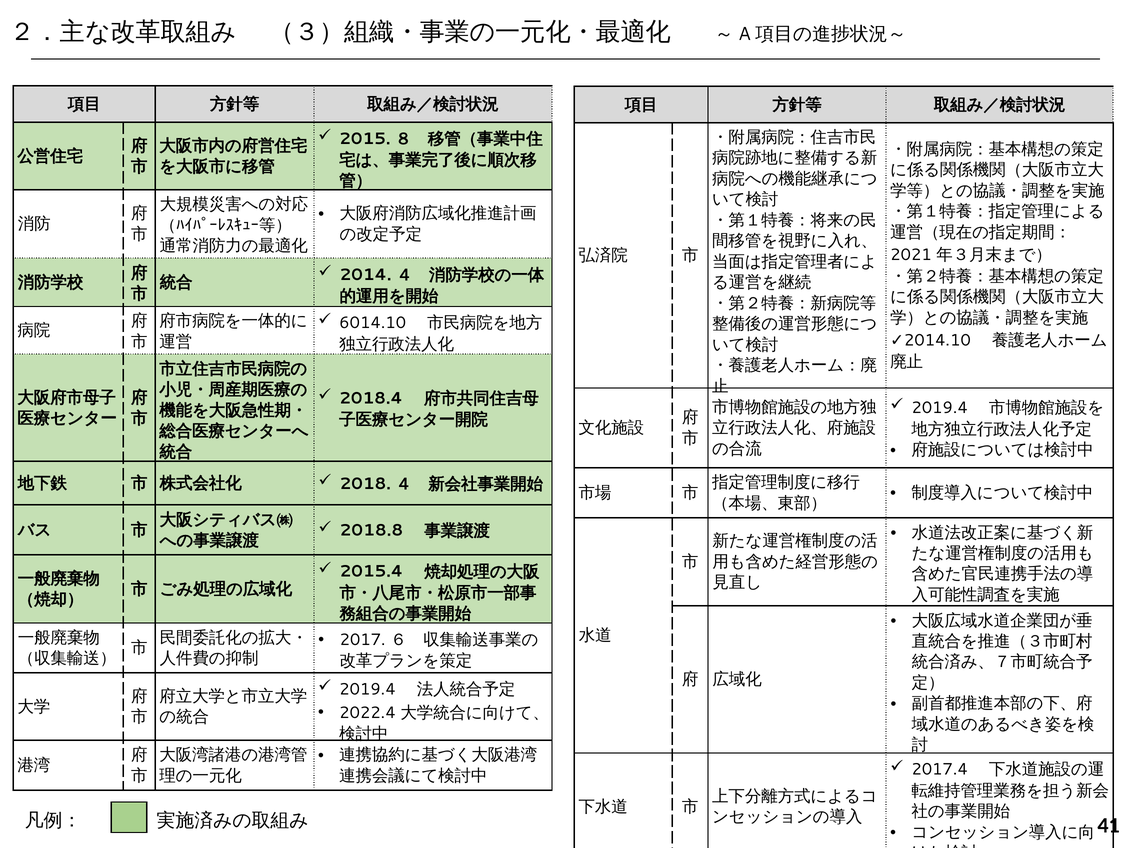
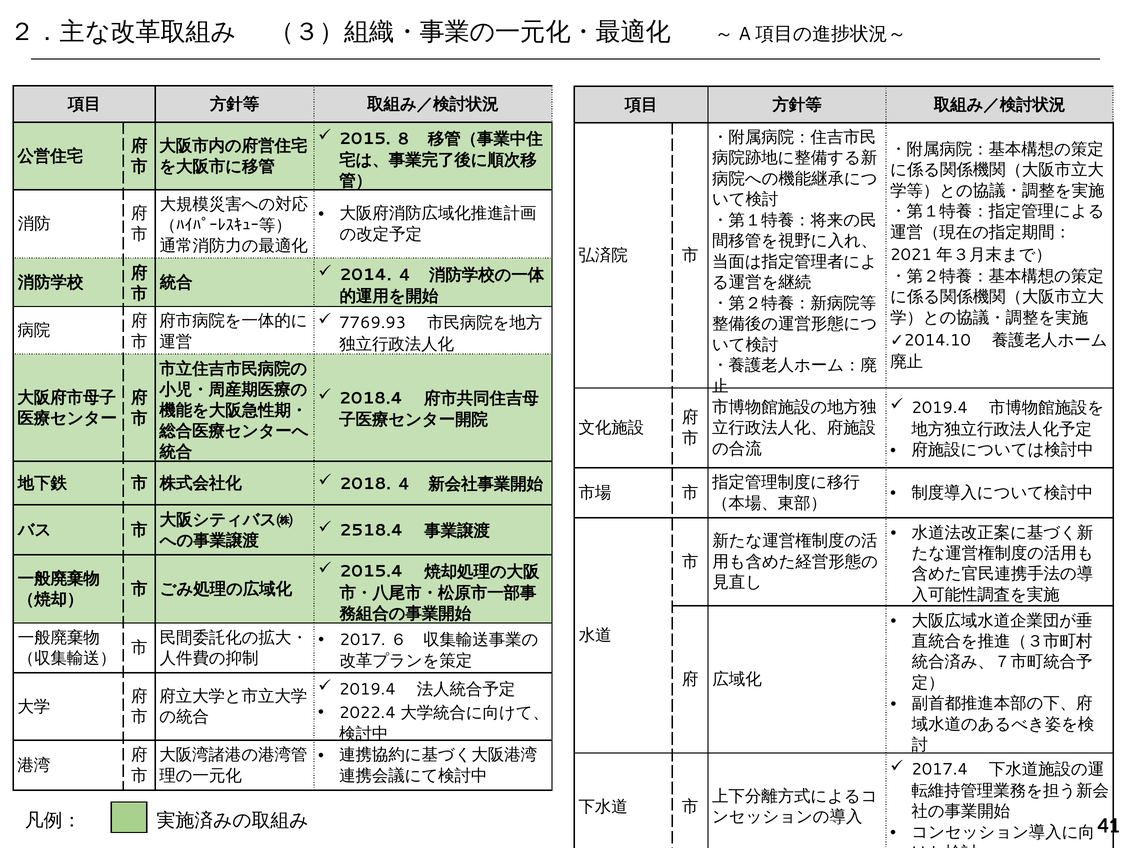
6014.10: 6014.10 -> 7769.93 (373, 323)
2018.8: 2018.8 -> 2518.4 (371, 531)
